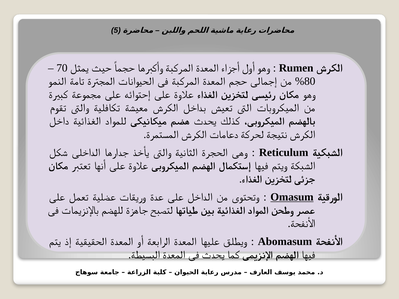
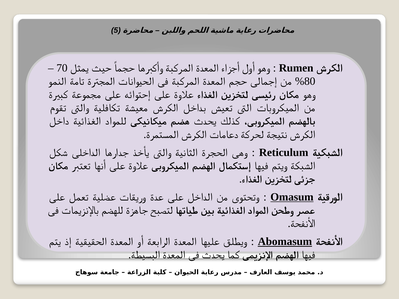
Abomasum underline: none -> present (285, 242)
